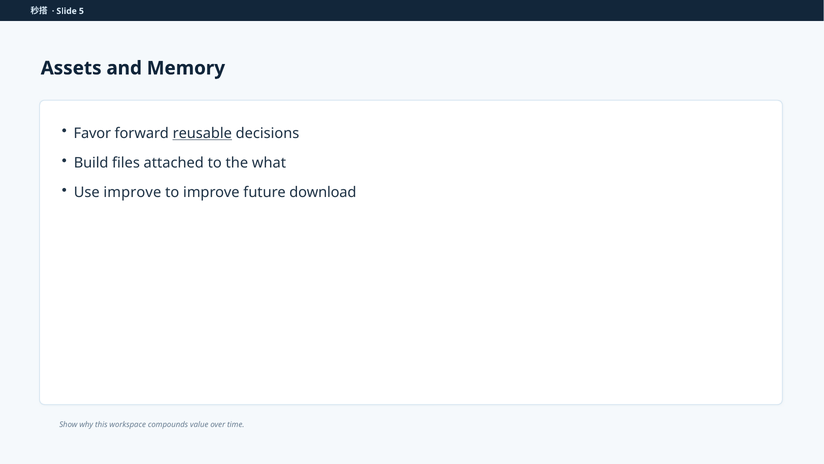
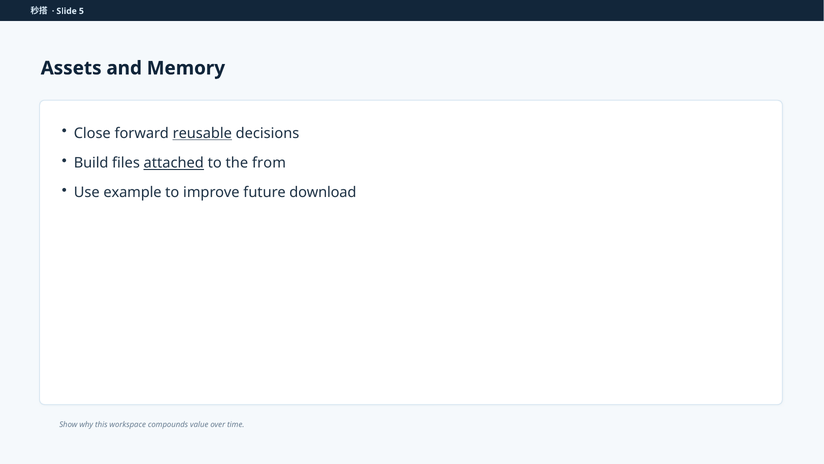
Favor: Favor -> Close (92, 133)
attached underline: none -> present (174, 163)
what: what -> from (269, 163)
Use improve: improve -> example (132, 192)
